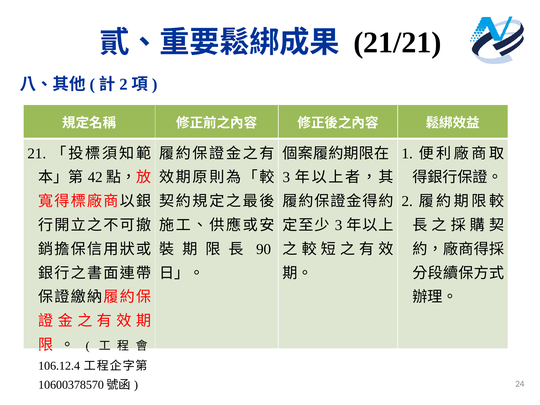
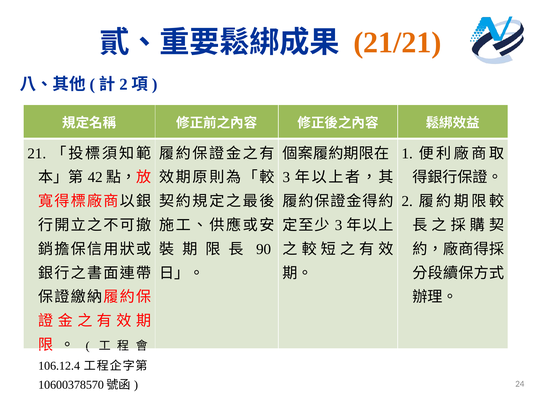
21/21 colour: black -> orange (397, 43)
